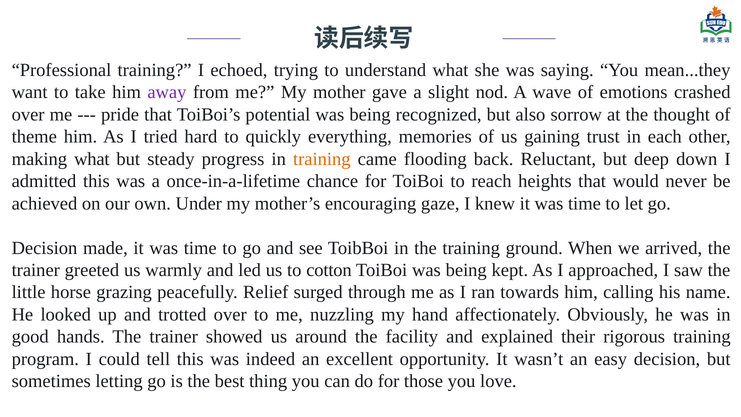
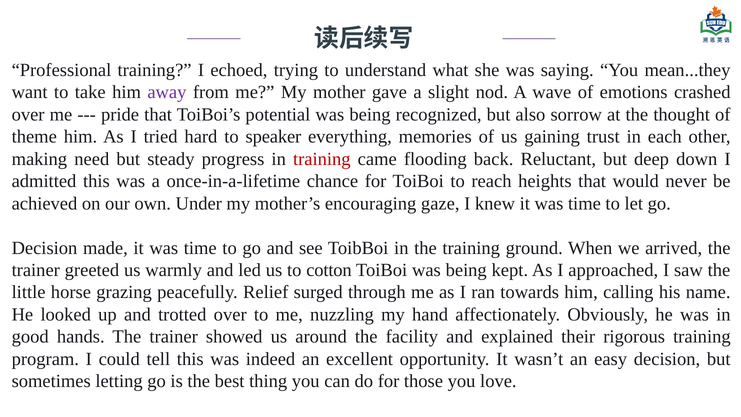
quickly: quickly -> speaker (273, 137)
making what: what -> need (92, 159)
training colour: orange -> red (322, 159)
